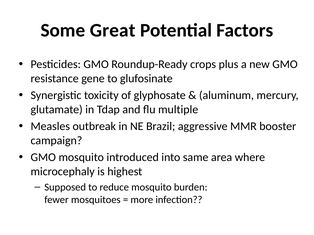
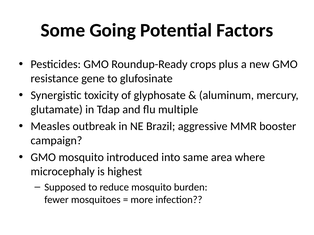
Great: Great -> Going (113, 30)
